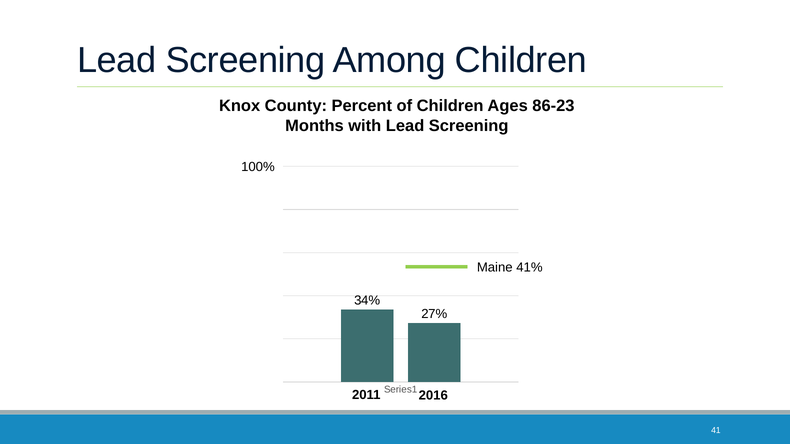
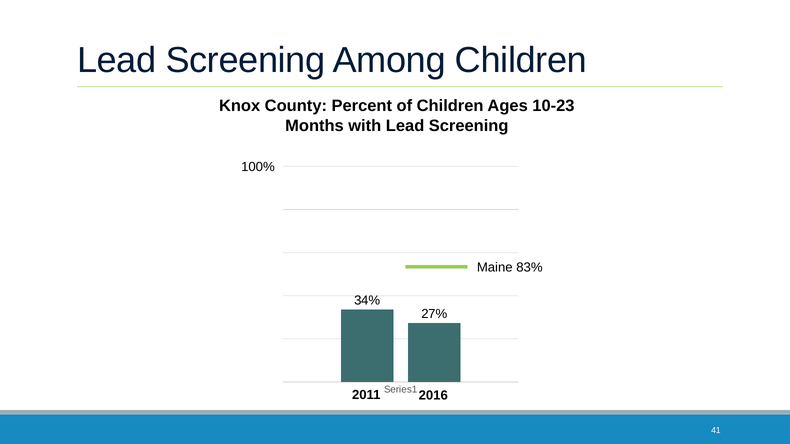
86-23: 86-23 -> 10-23 (553, 106)
41%: 41% -> 83% (529, 268)
